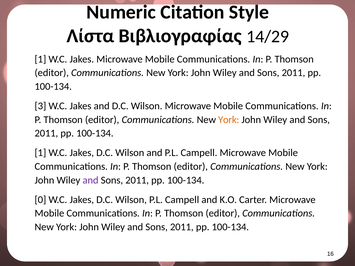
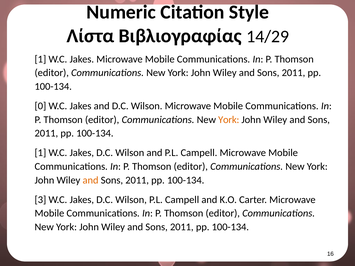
3: 3 -> 0 (40, 106)
and colour: purple -> orange (91, 180)
0: 0 -> 3 (40, 200)
